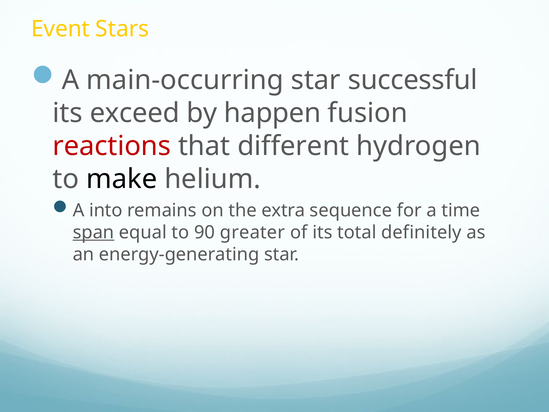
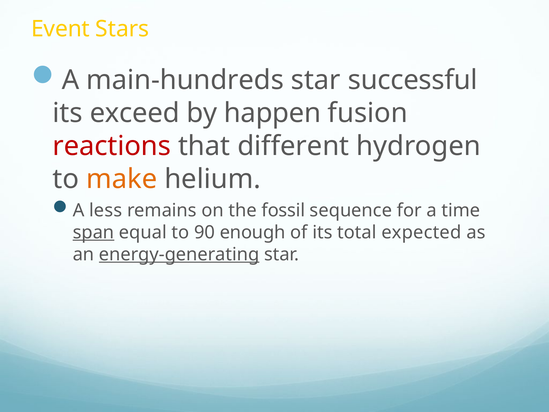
main-occurring: main-occurring -> main-hundreds (185, 80)
make colour: black -> orange (122, 179)
into: into -> less (106, 210)
extra: extra -> fossil (283, 210)
greater: greater -> enough (253, 232)
definitely: definitely -> expected (421, 232)
energy-generating underline: none -> present (179, 254)
